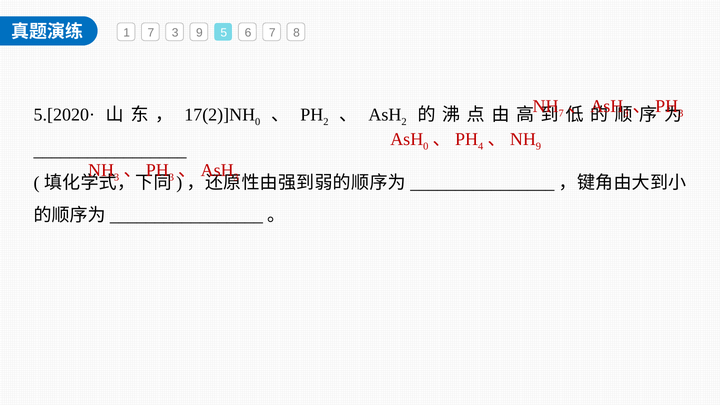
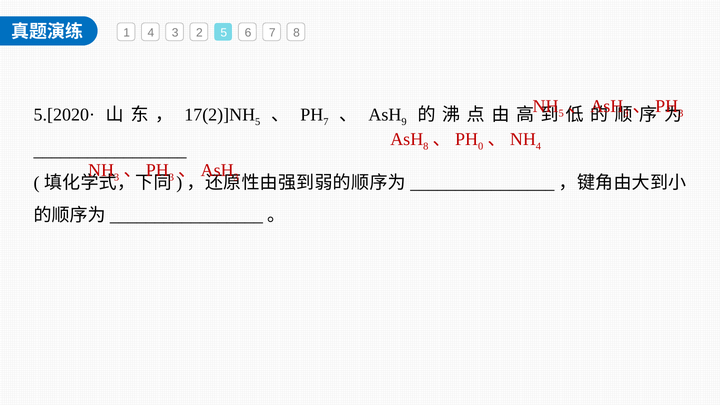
1 7: 7 -> 4 (151, 33)
3 9: 9 -> 2 (199, 33)
7: 7 -> 5 (561, 113)
0: 0 -> 5 (258, 122)
2: 2 -> 7 (326, 122)
2: 2 -> 9 (404, 122)
0: 0 -> 8 (426, 146)
4: 4 -> 0 (481, 146)
9: 9 -> 4 (538, 146)
